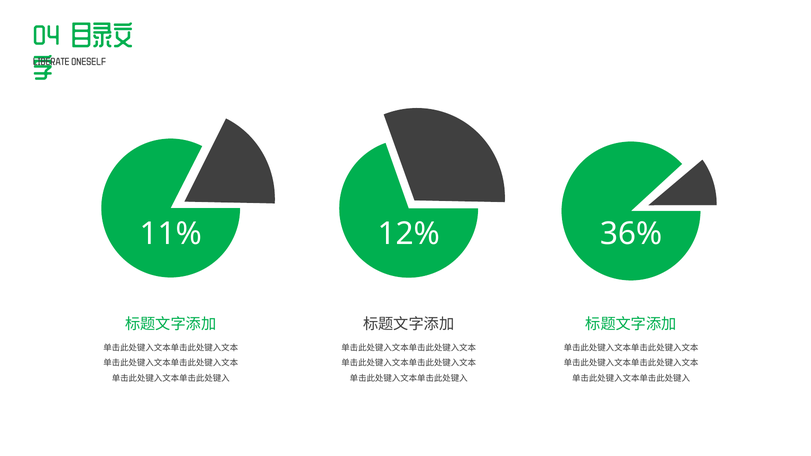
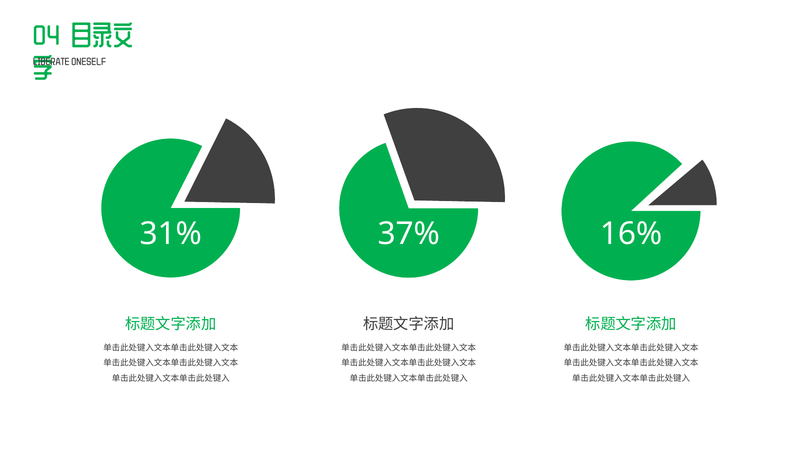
11%: 11% -> 31% (171, 234)
12%: 12% -> 37% (409, 234)
36%: 36% -> 16% (631, 234)
